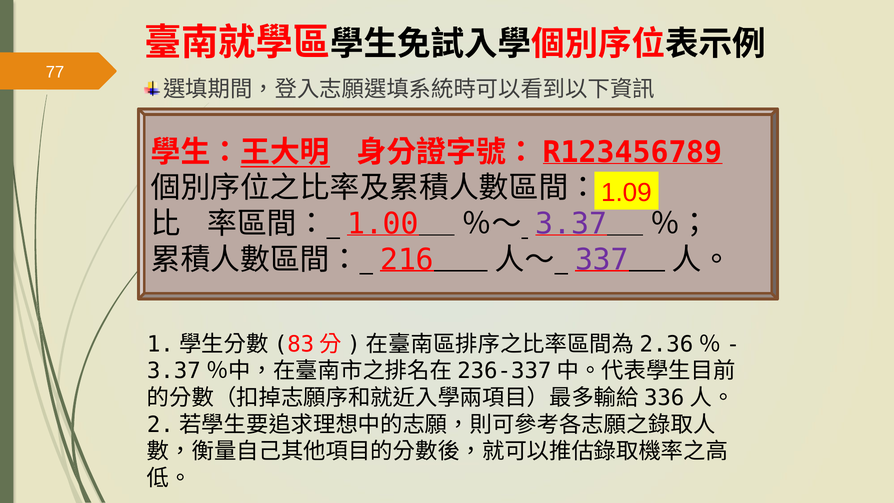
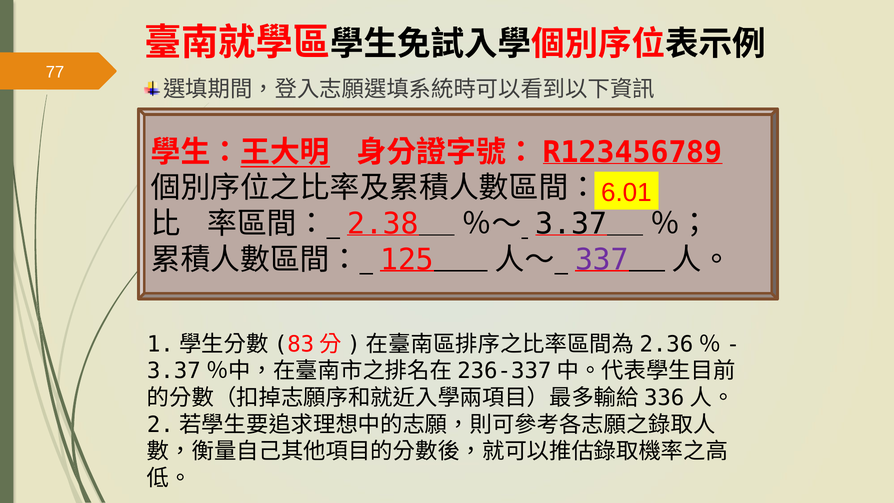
1.09: 1.09 -> 6.01 (626, 192)
1.00: 1.00 -> 2.38 (383, 224)
3.37 colour: purple -> black (571, 224)
216: 216 -> 125 (407, 260)
